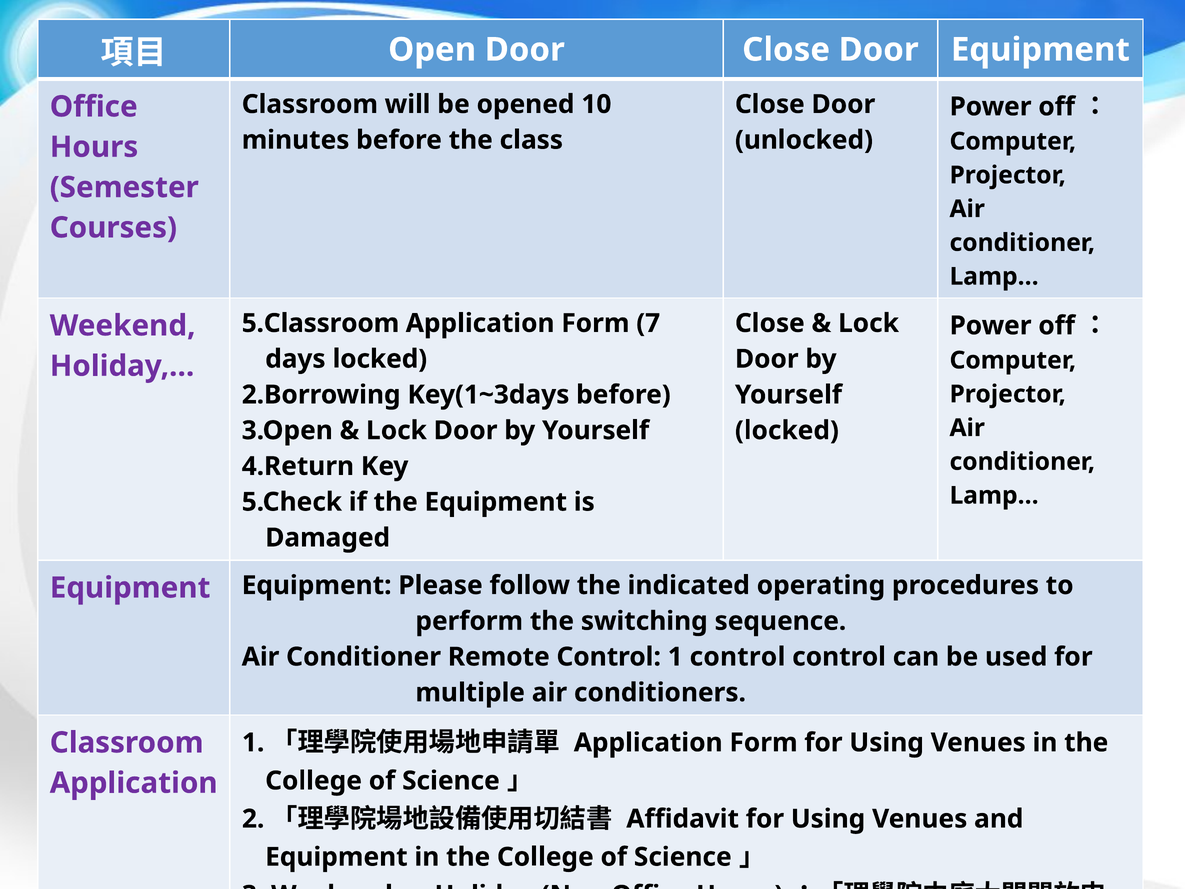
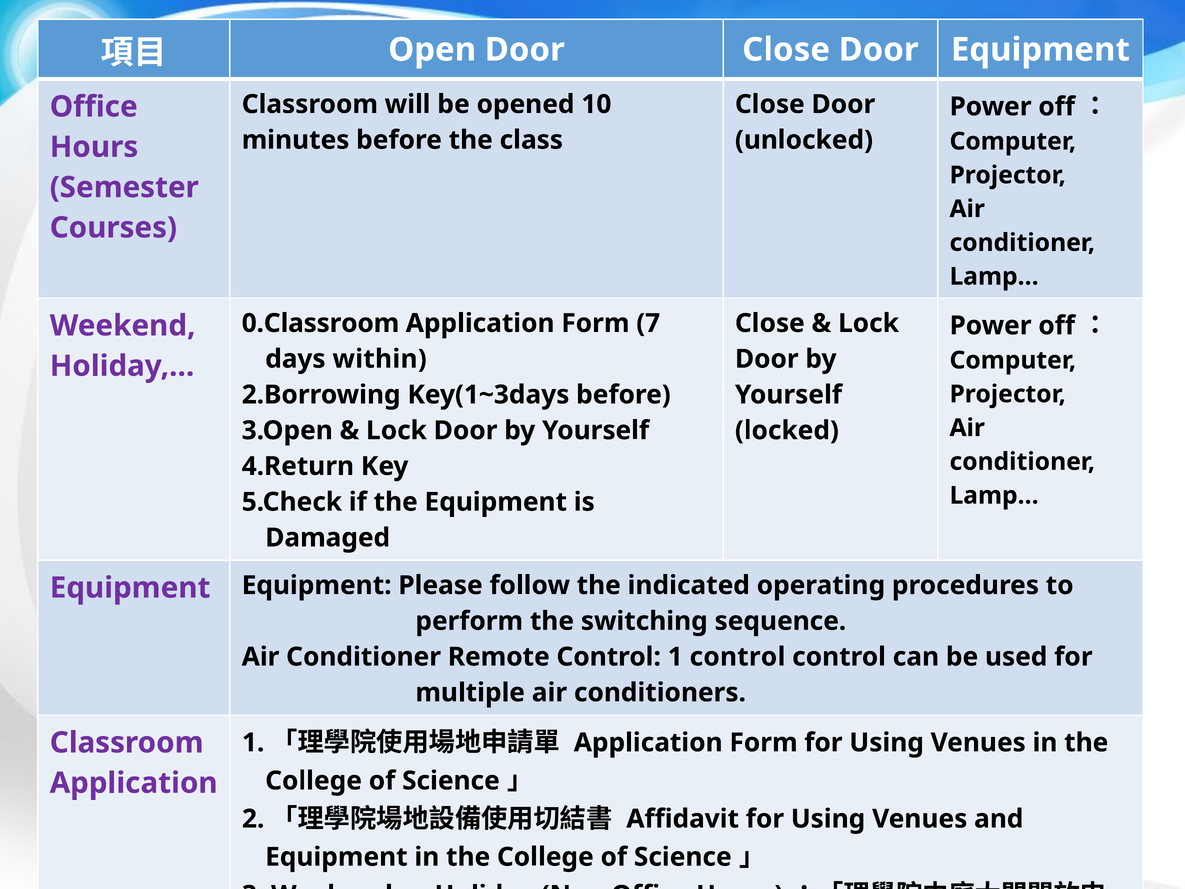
5.Classroom: 5.Classroom -> 0.Classroom (321, 323)
days locked: locked -> within (380, 359)
